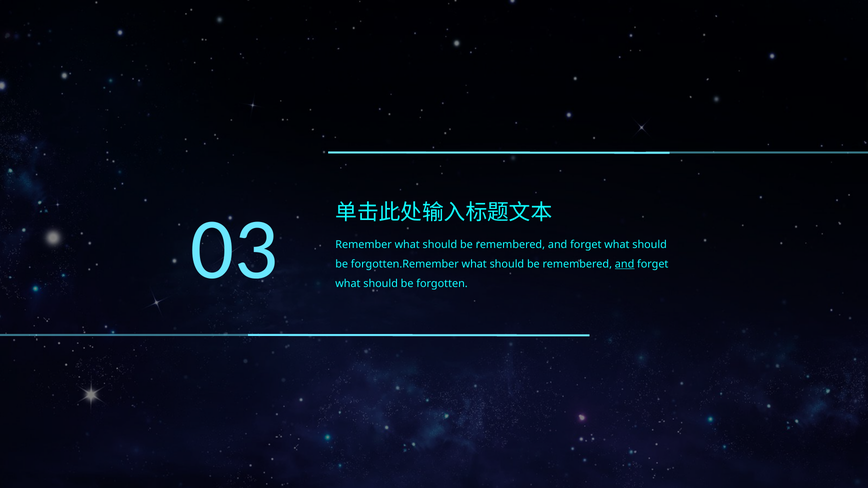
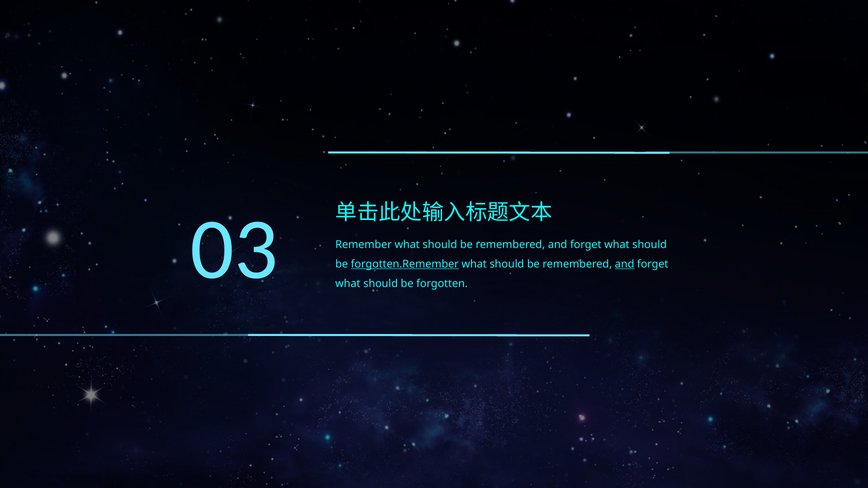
forgotten.Remember underline: none -> present (405, 264)
